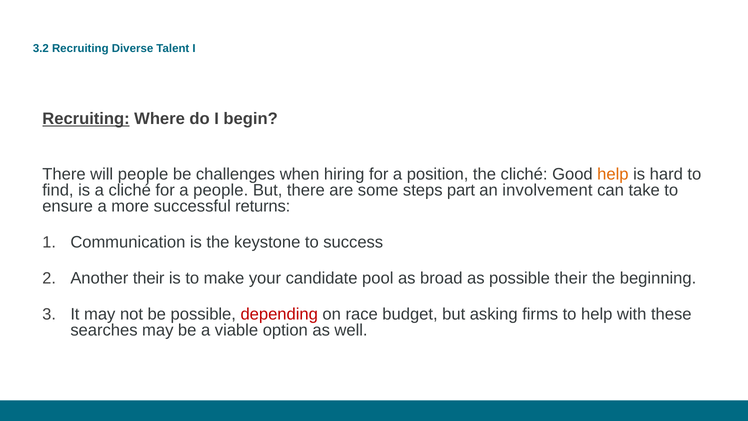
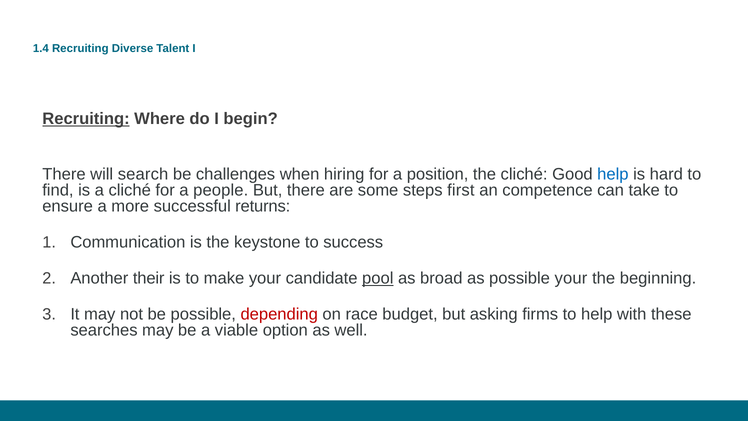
3.2: 3.2 -> 1.4 (41, 48)
will people: people -> search (143, 174)
help colour: orange -> blue (613, 174)
part: part -> first (461, 190)
involvement: involvement -> competence (548, 190)
pool underline: none -> present (378, 278)
possible their: their -> your (571, 278)
